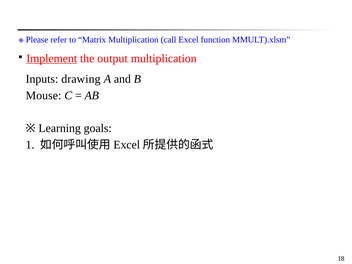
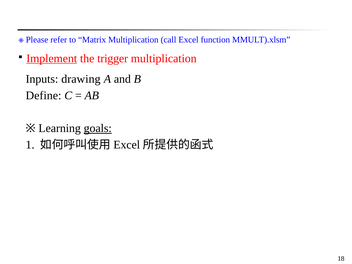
output: output -> trigger (113, 58)
Mouse: Mouse -> Define (44, 95)
goals underline: none -> present (98, 128)
